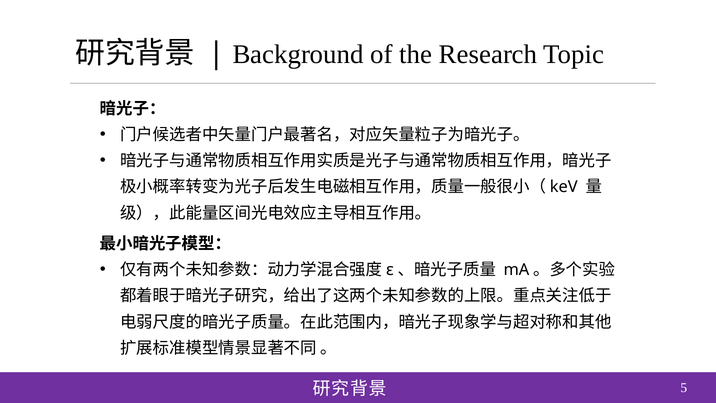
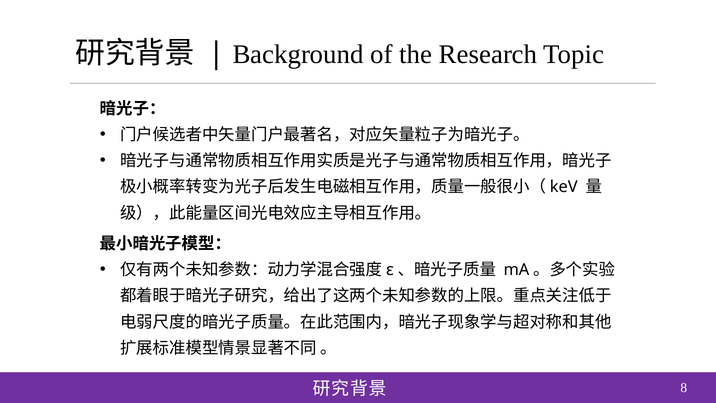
5: 5 -> 8 (684, 388)
